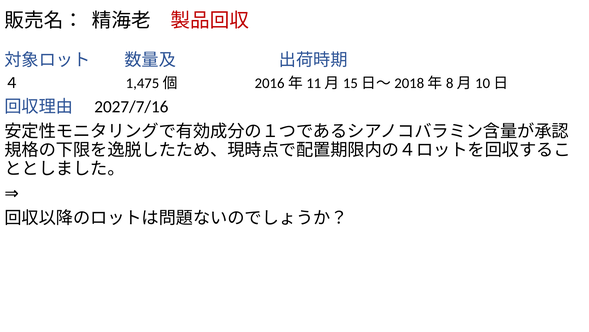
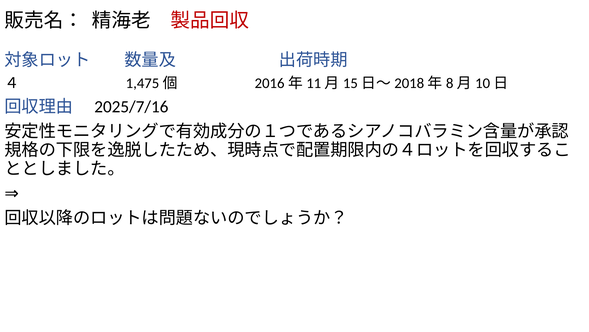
2027/7/16: 2027/7/16 -> 2025/7/16 (131, 107)
